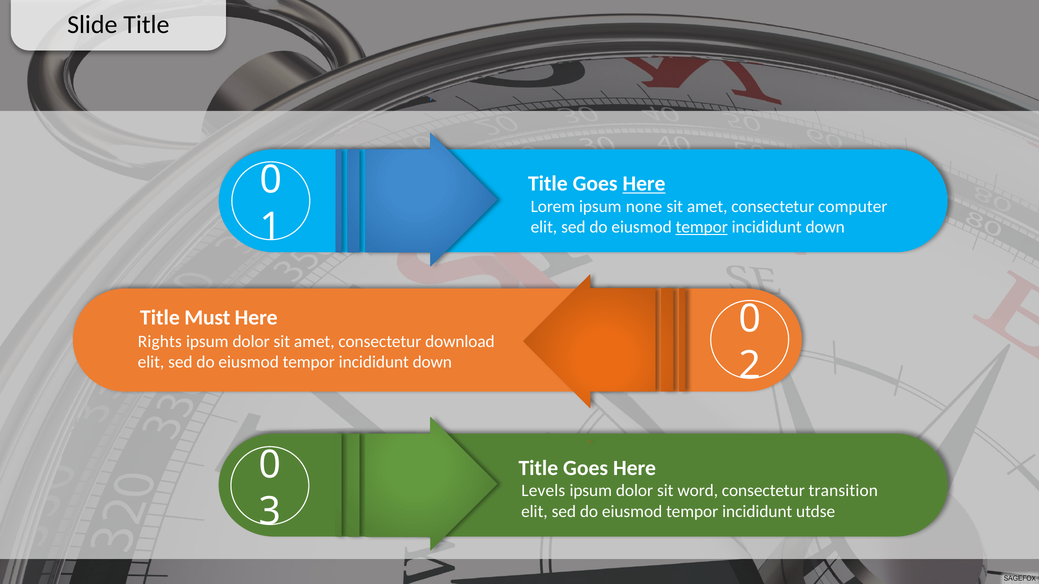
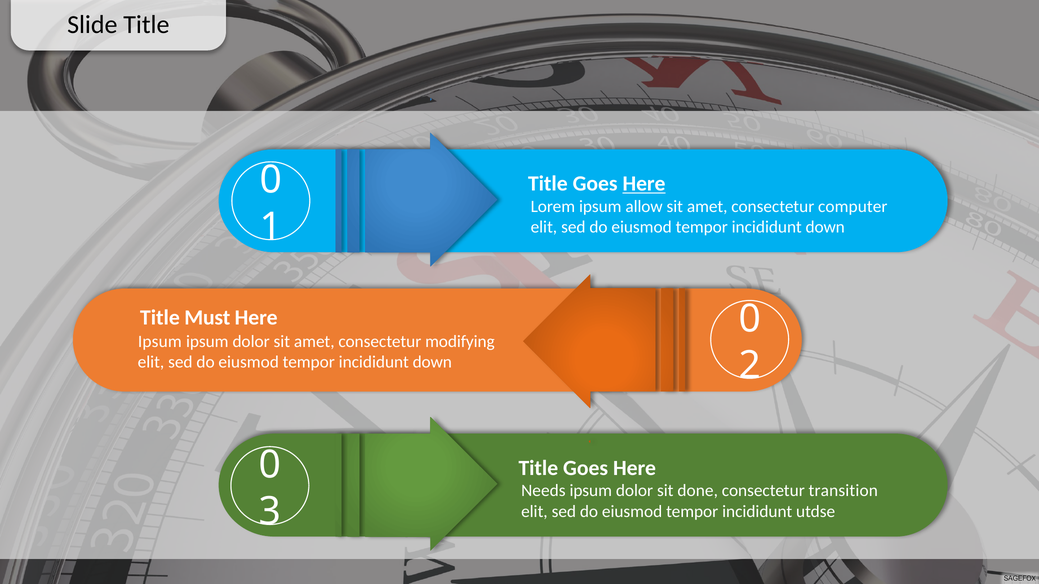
none: none -> allow (644, 207)
tempor underline: present -> none (702, 227)
Rights: Rights -> Ipsum (160, 342)
download: download -> modifying (460, 342)
Levels: Levels -> Needs (543, 491)
word: word -> done (698, 491)
